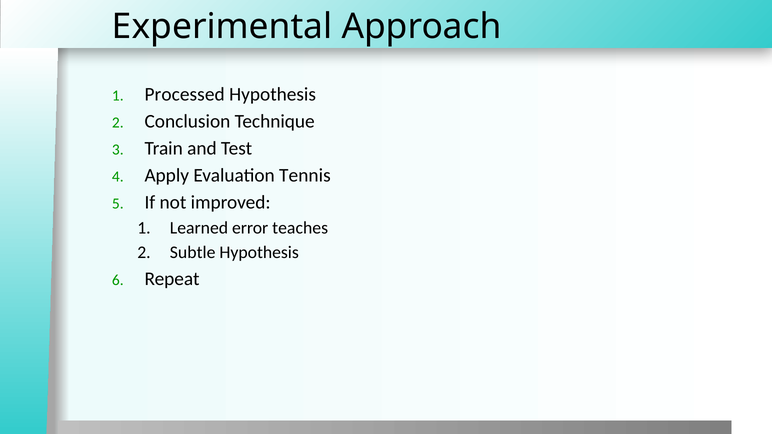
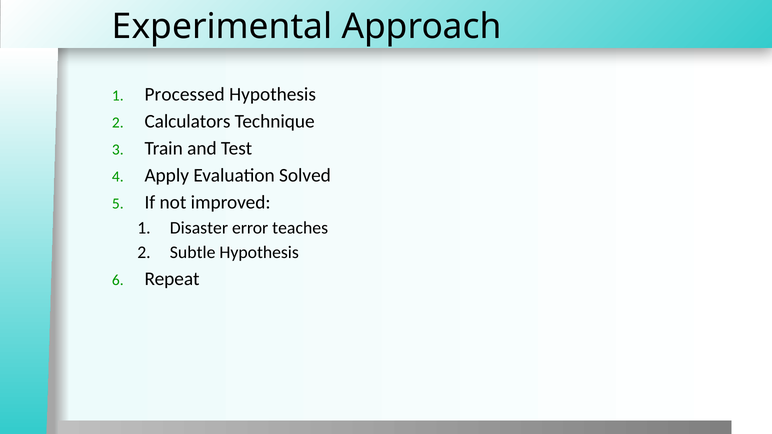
Conclusion: Conclusion -> Calculators (187, 121)
Tennis: Tennis -> Solved (305, 175)
Learned: Learned -> Disaster (199, 228)
